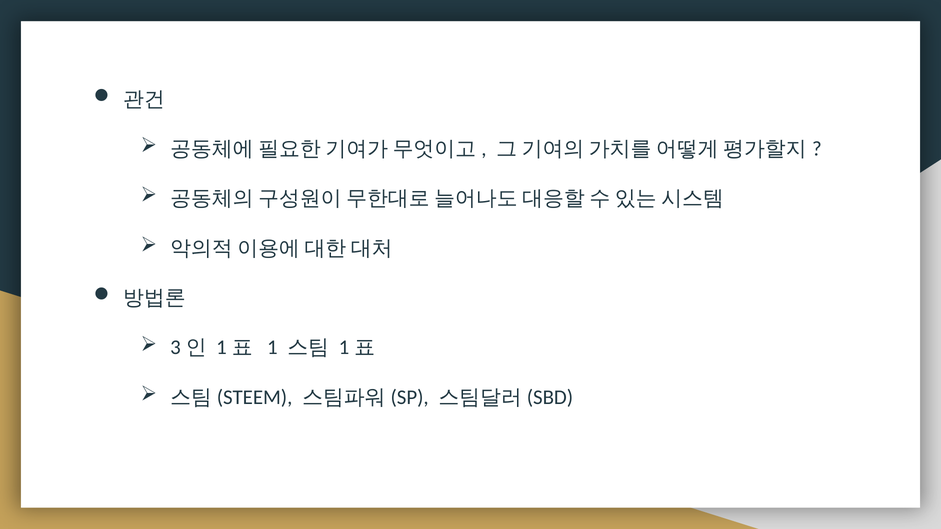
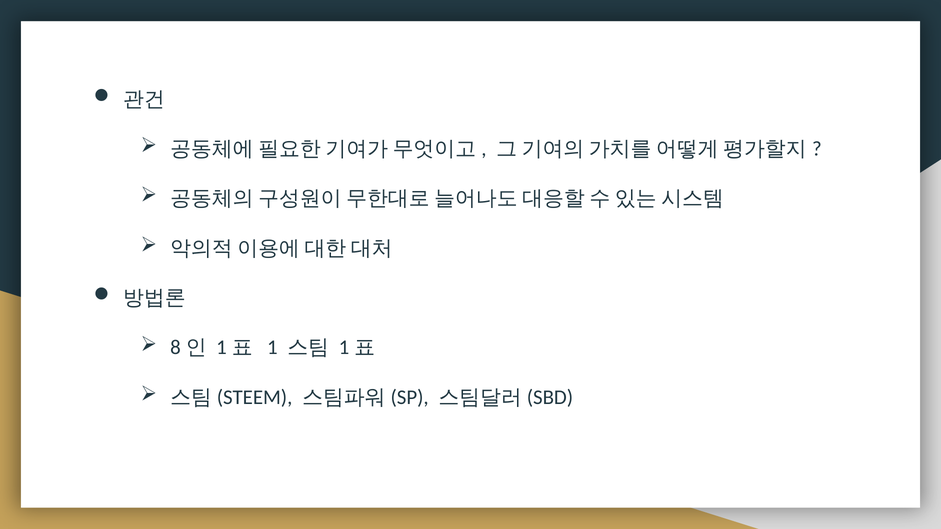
3: 3 -> 8 (175, 348)
